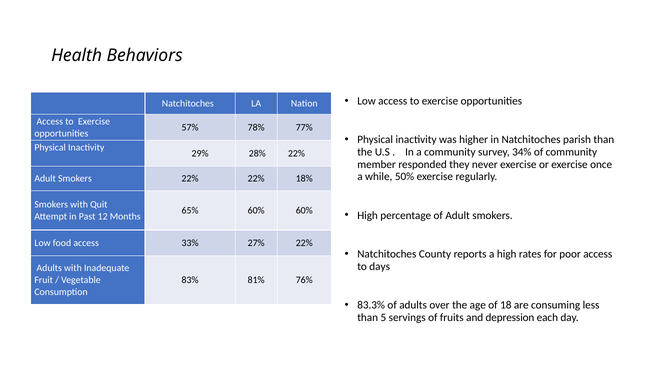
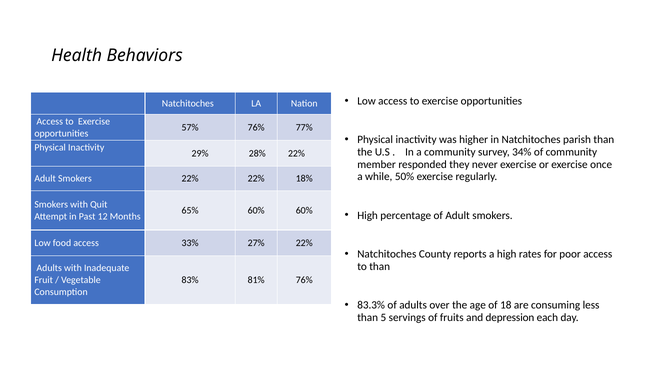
57% 78%: 78% -> 76% (256, 127)
to days: days -> than (380, 266)
